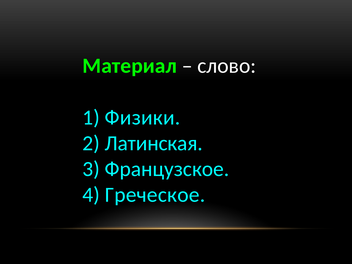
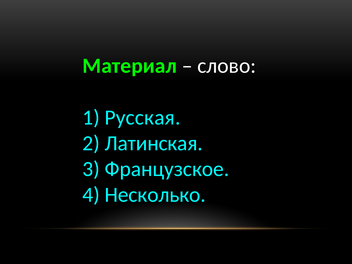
Физики: Физики -> Русская (143, 117)
Греческое: Греческое -> Несколько (155, 195)
